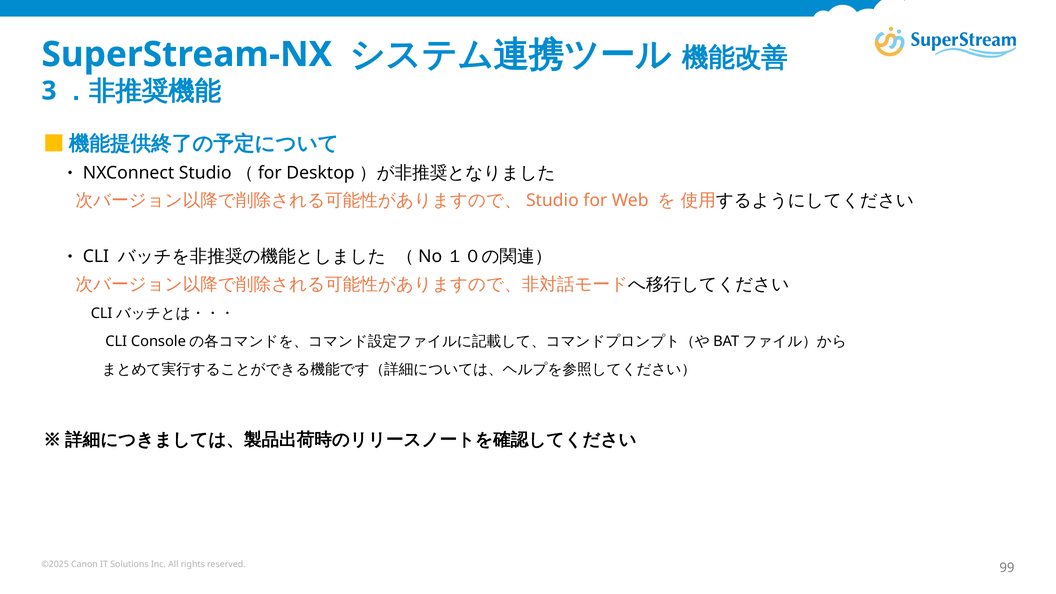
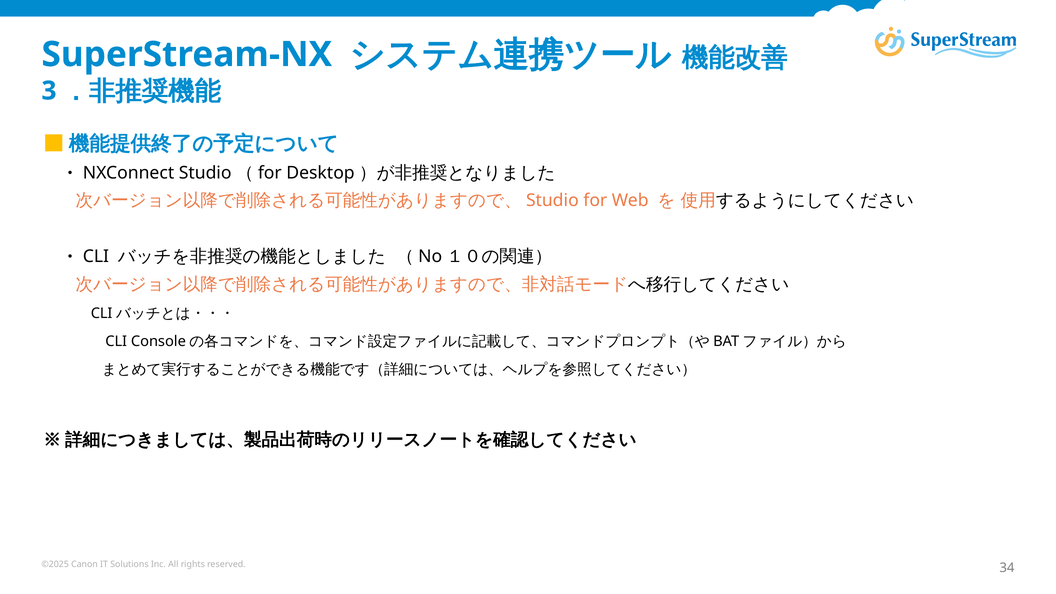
99: 99 -> 34 (1007, 568)
